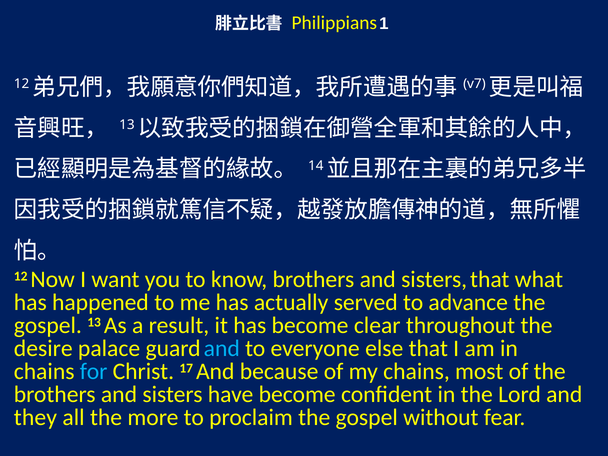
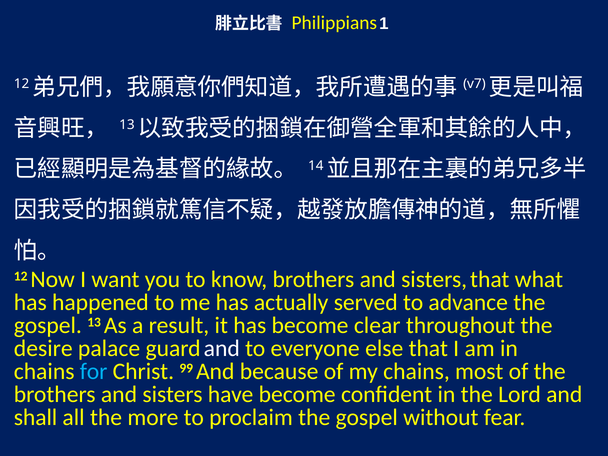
and colour: light blue -> white (222, 349)
17: 17 -> 99 (186, 368)
they: they -> shall (36, 418)
